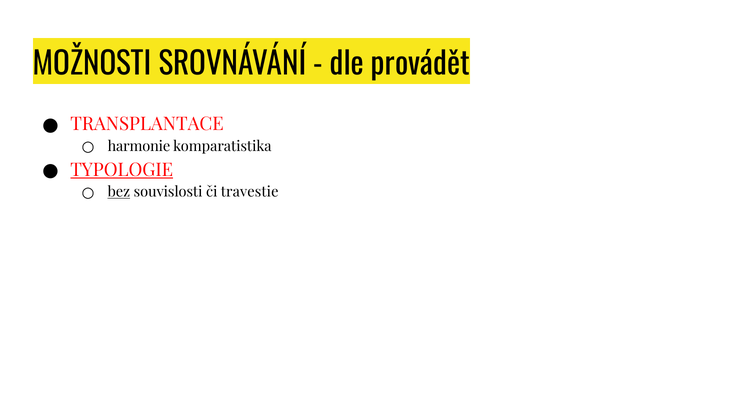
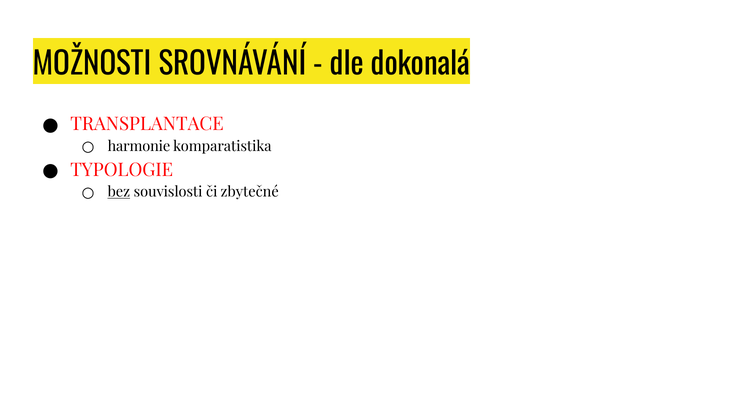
provádět: provádět -> dokonalá (420, 65)
TYPOLOGIE underline: present -> none (122, 170)
travestie: travestie -> zbytečné (250, 192)
